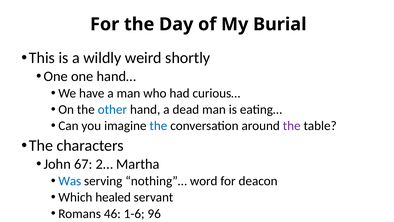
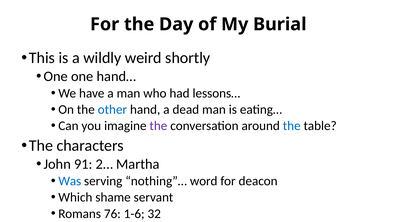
curious…: curious… -> lessons… (216, 93)
the colour: blue -> purple (158, 126)
the colour: purple -> blue (292, 126)
67: 67 -> 91 (83, 164)
healed: healed -> shame (113, 197)
46: 46 -> 76 (112, 213)
96: 96 -> 32 (154, 213)
